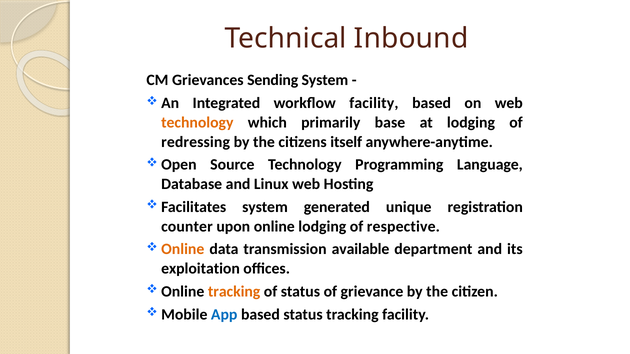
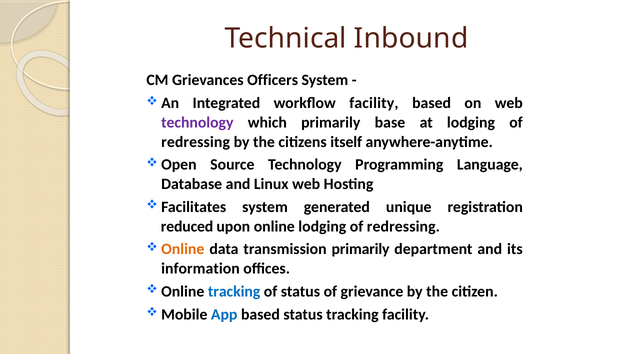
Sending: Sending -> Officers (273, 80)
technology colour: orange -> purple (197, 123)
counter: counter -> reduced (187, 227)
online lodging of respective: respective -> redressing (403, 227)
transmission available: available -> primarily (361, 250)
exploitation: exploitation -> information (200, 269)
tracking colour: orange -> blue (234, 292)
